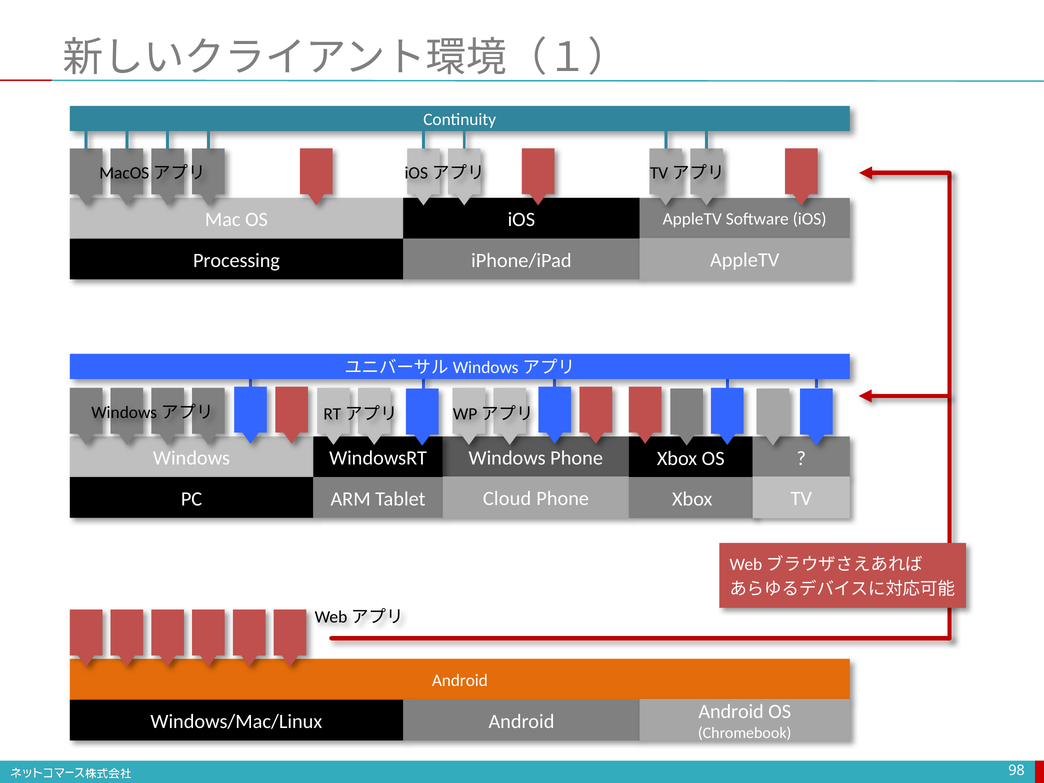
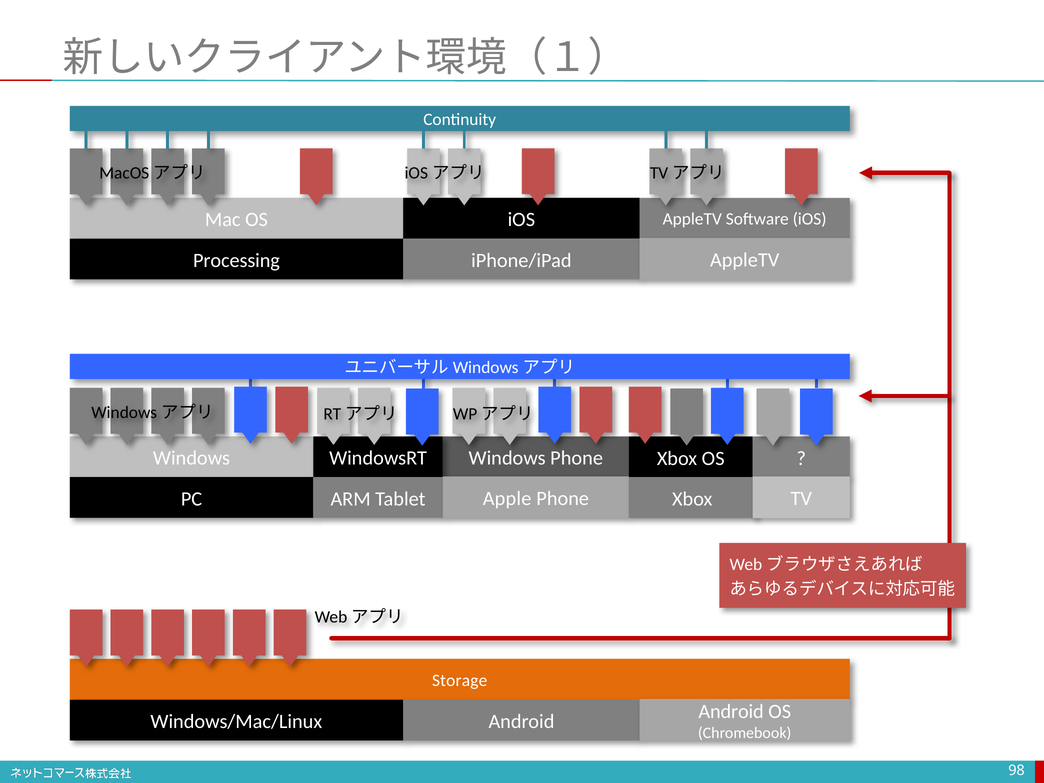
Cloud: Cloud -> Apple (507, 499)
Android: Android -> Storage (460, 680)
